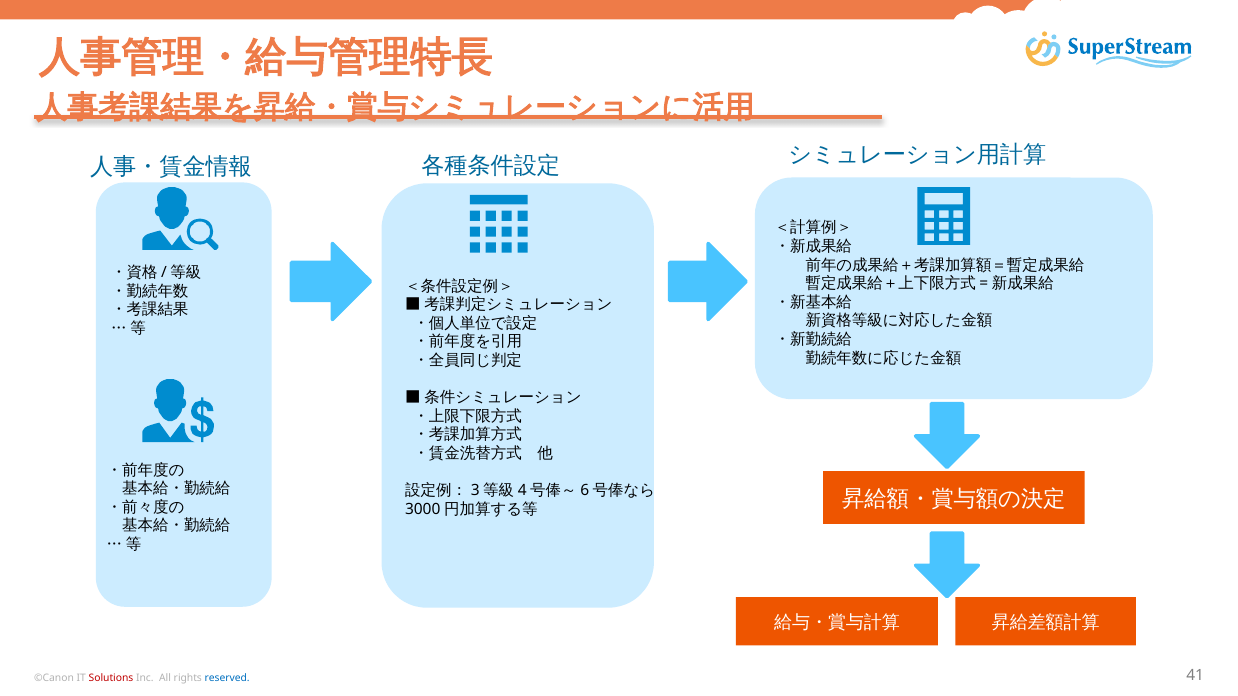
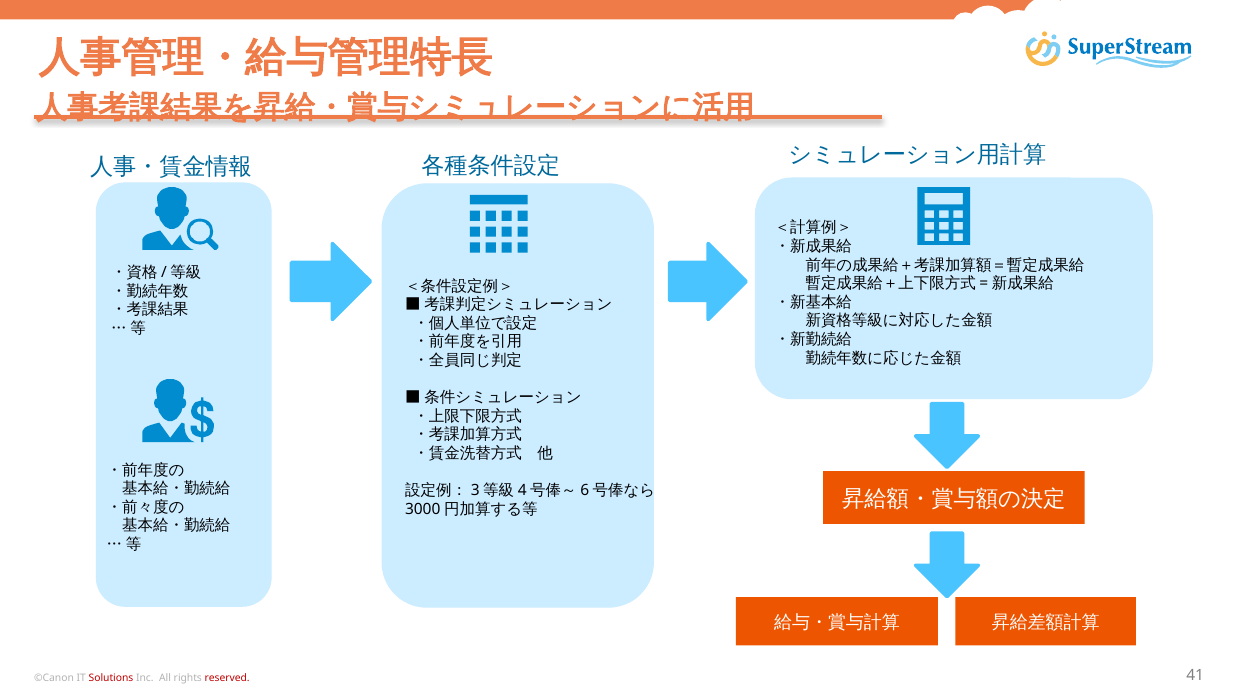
reserved colour: blue -> red (227, 679)
